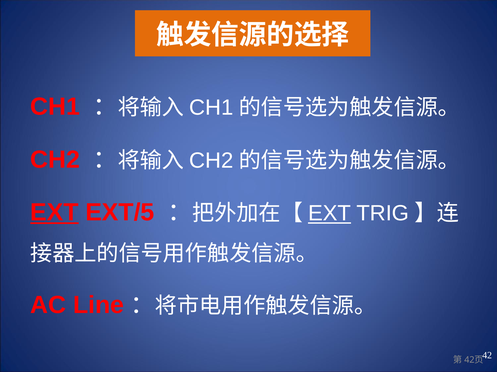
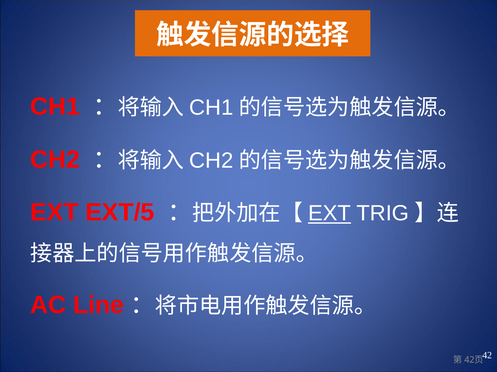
EXT underline: present -> none (54, 213)
